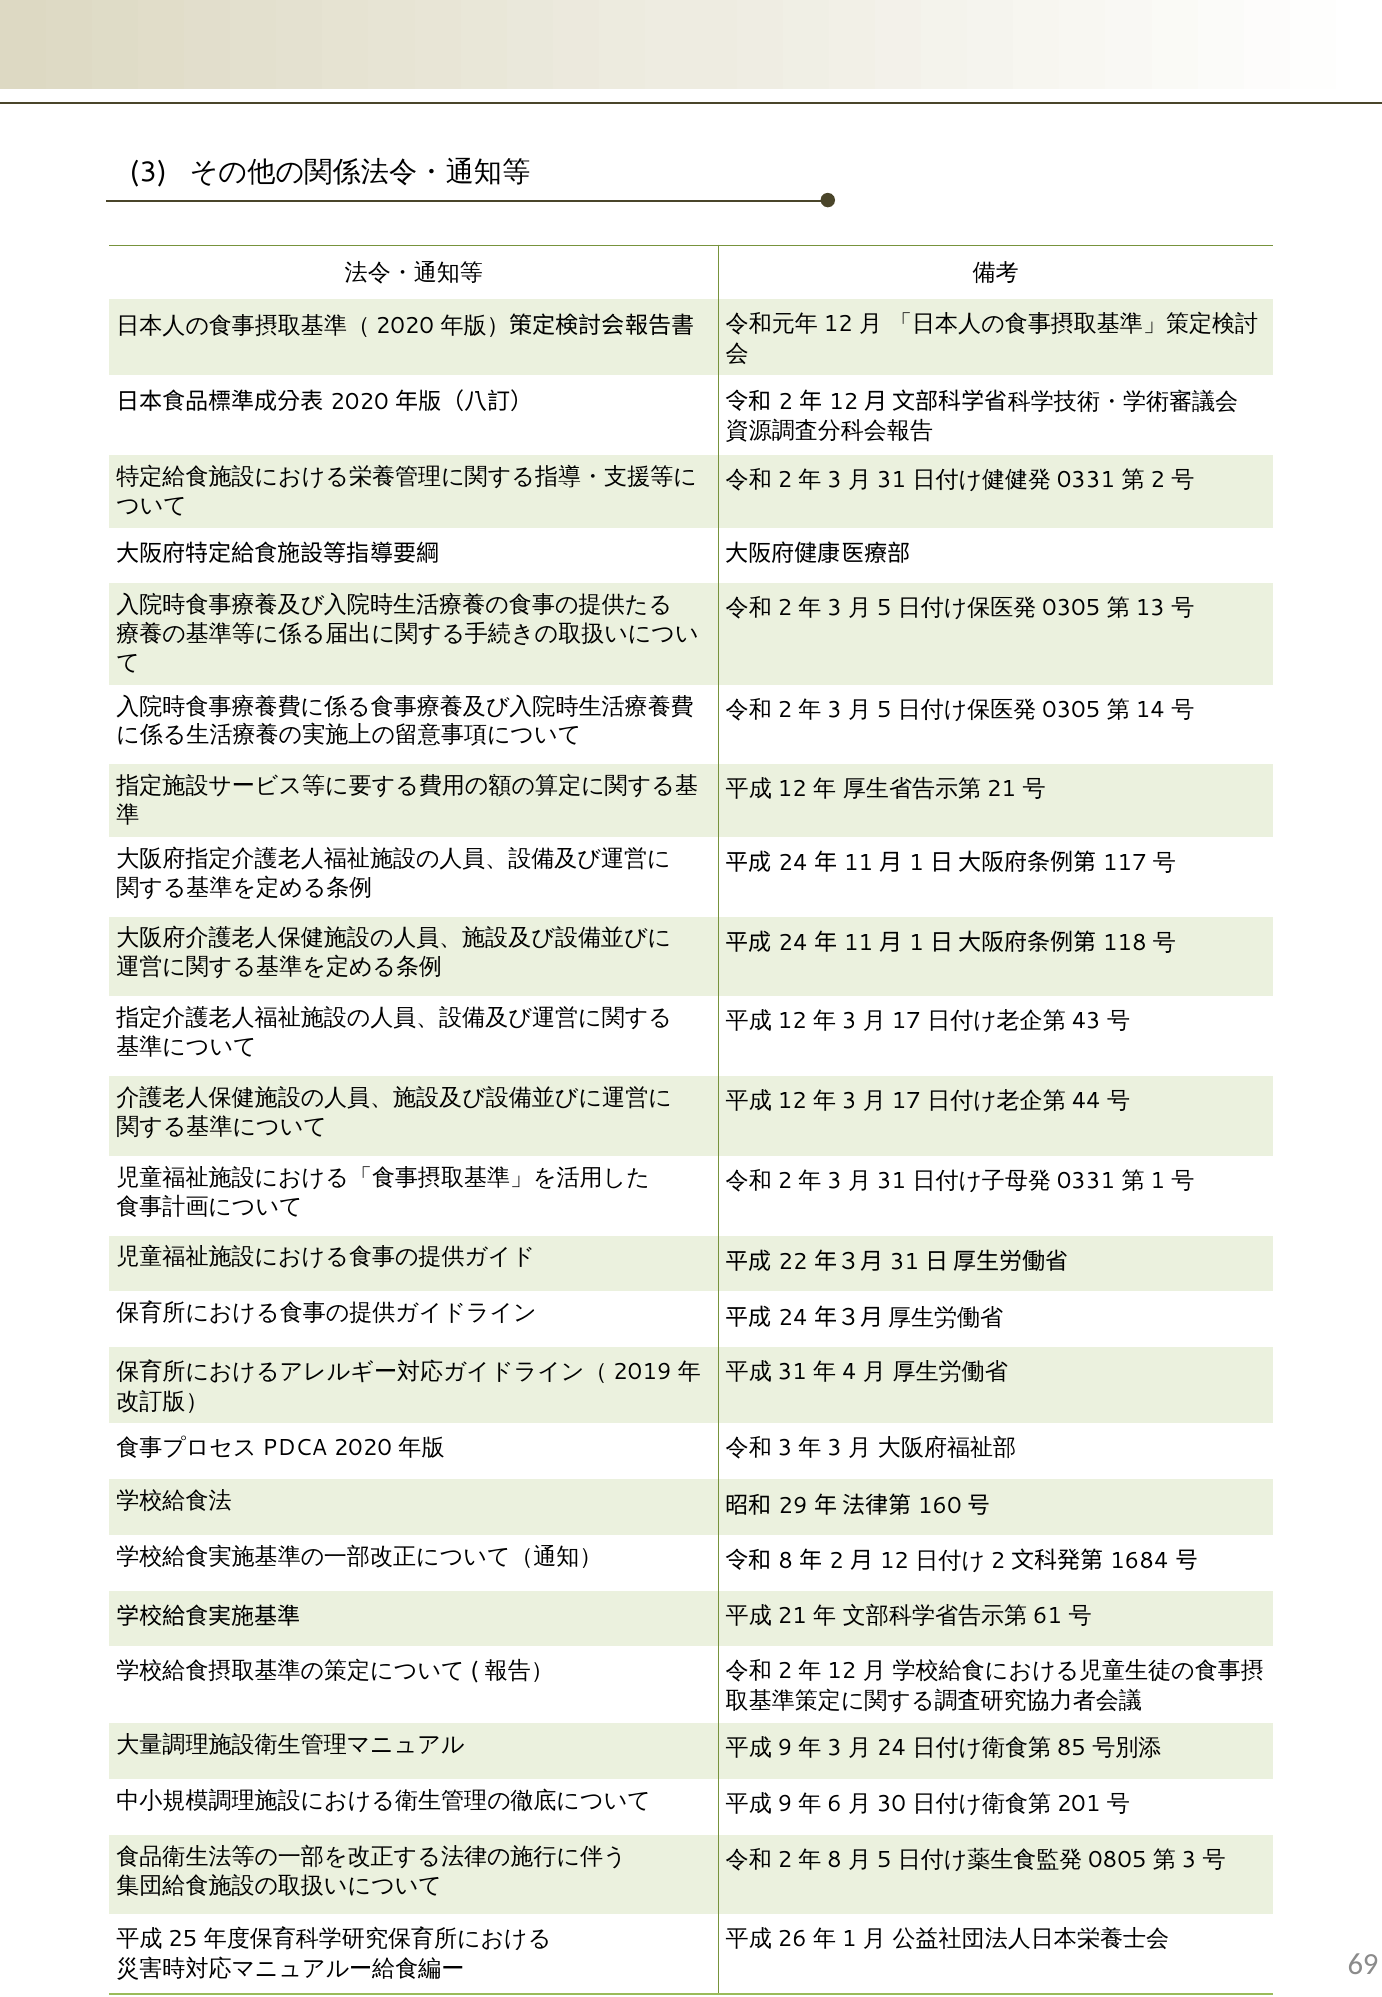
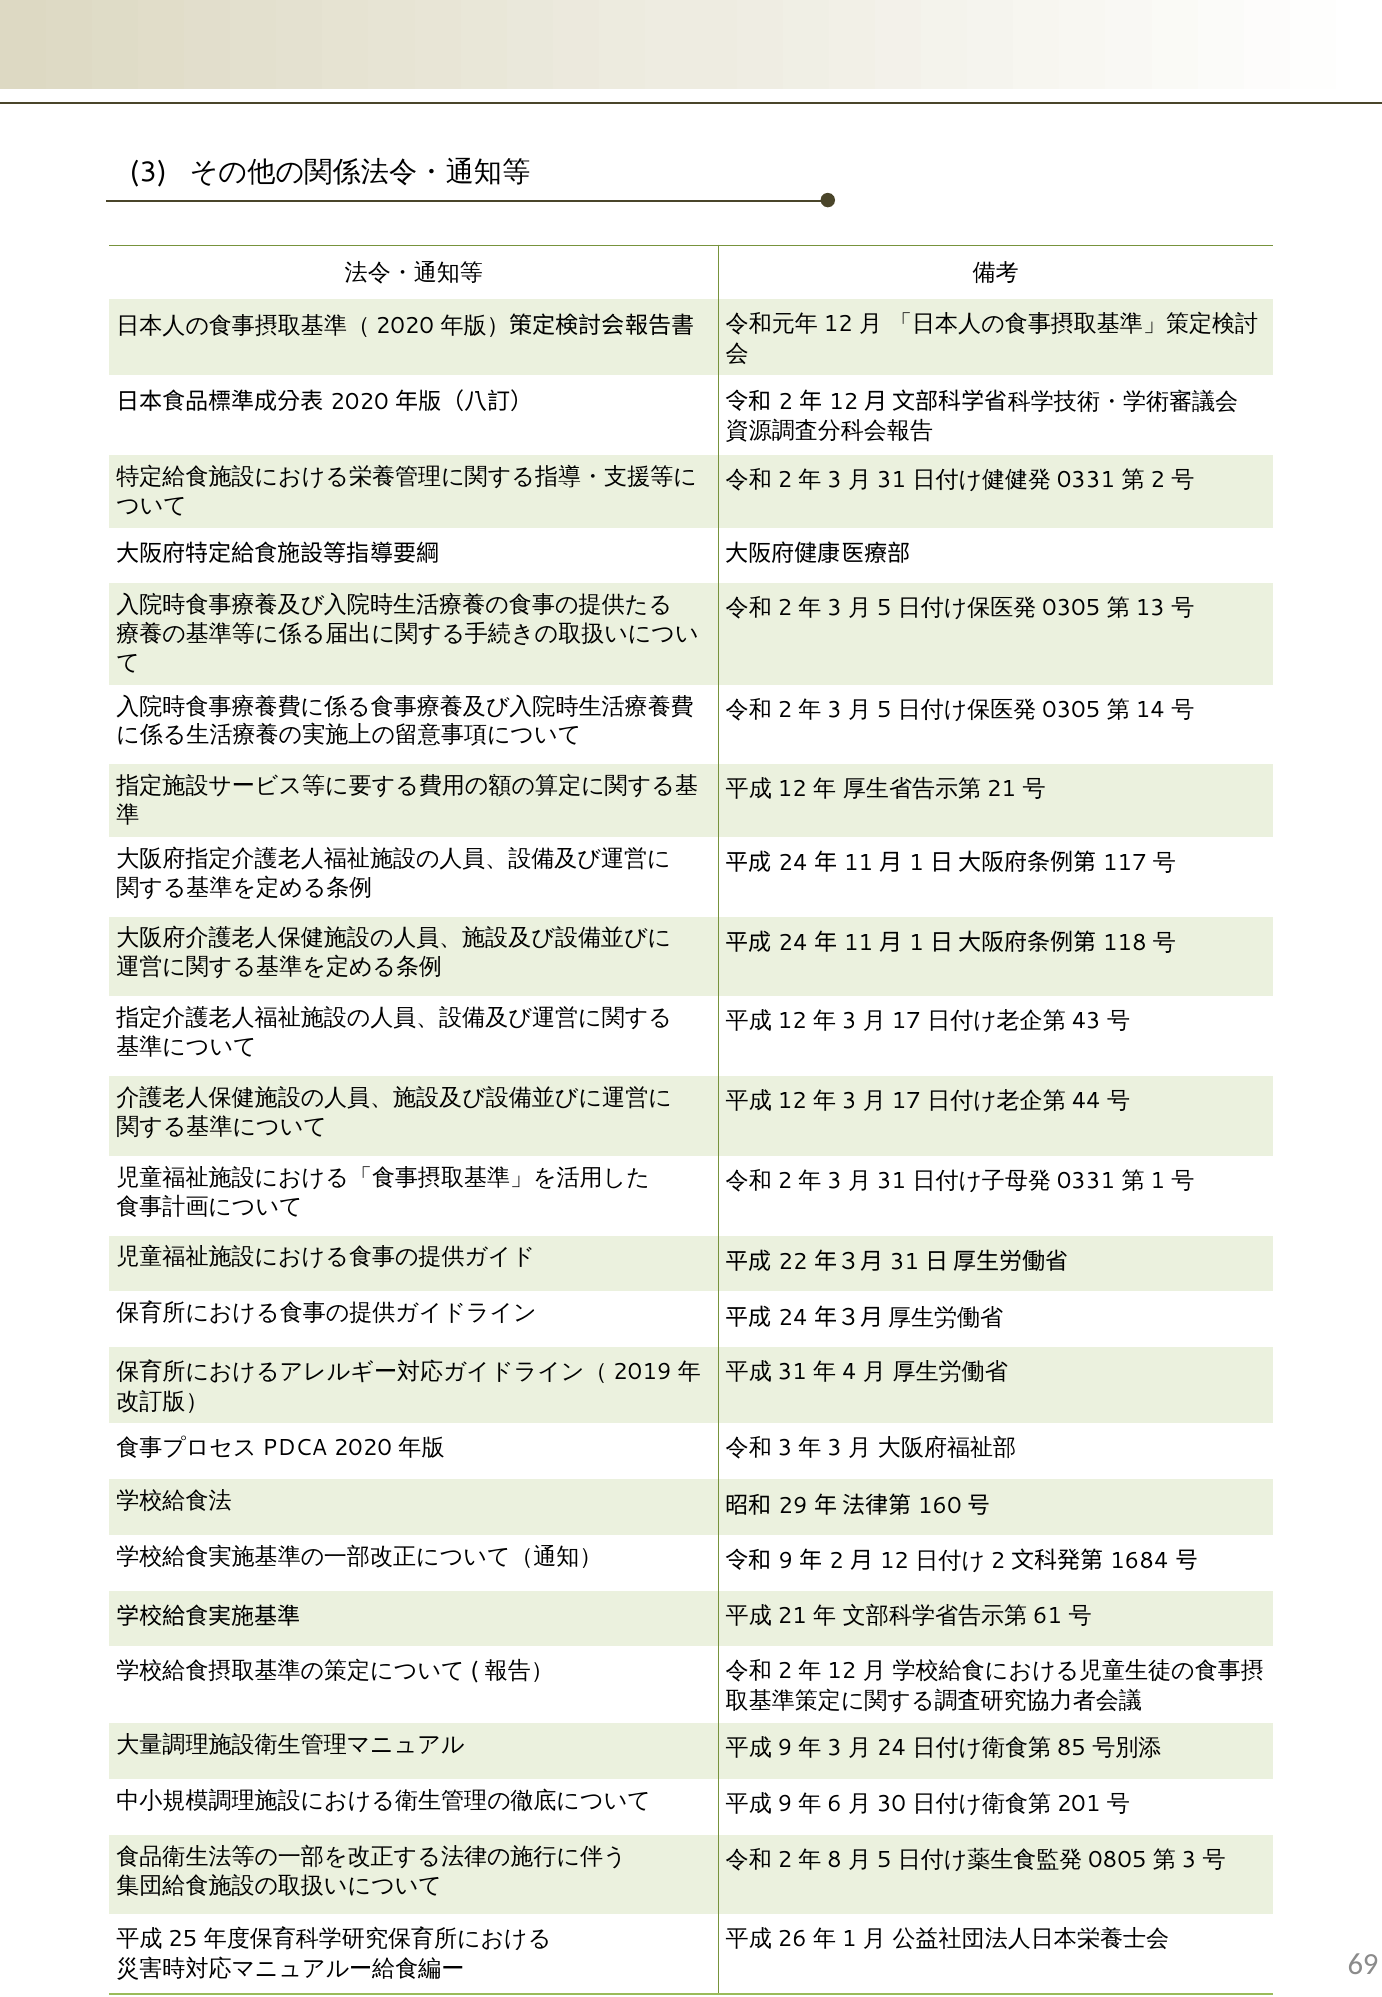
8: 8 -> 9 (786, 1561)
